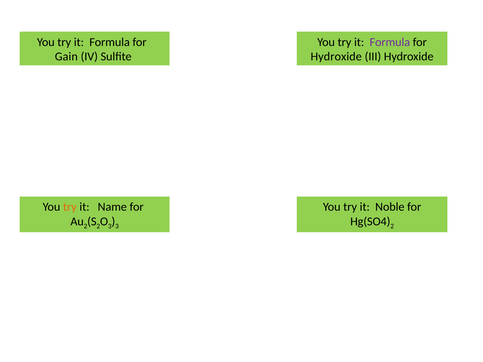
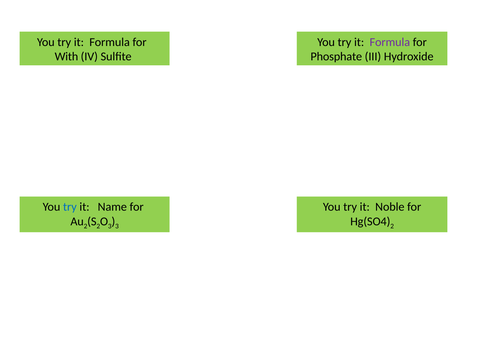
Gain: Gain -> With (66, 57)
Hydroxide: Hydroxide -> Phosphate (336, 57)
try colour: orange -> blue (70, 207)
